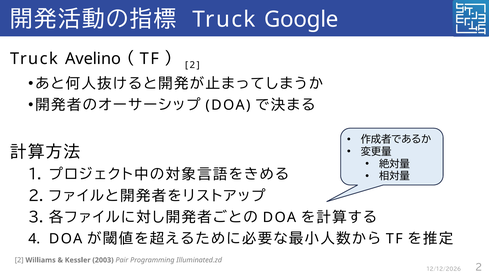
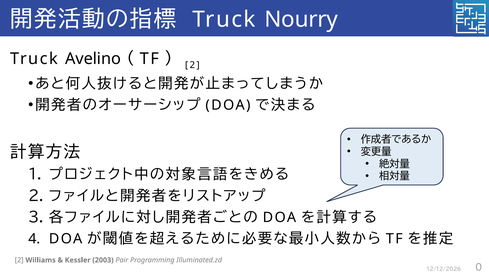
Google: Google -> Nourry (301, 20)
2: 2 -> 0 (479, 267)
